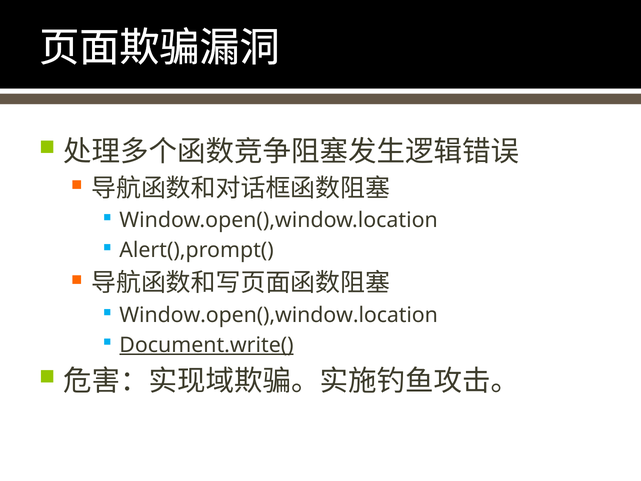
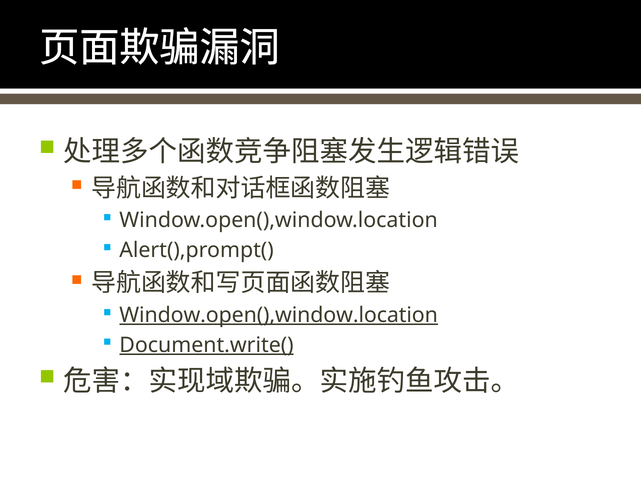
Window.open(),window.location underline: none -> present (279, 315)
